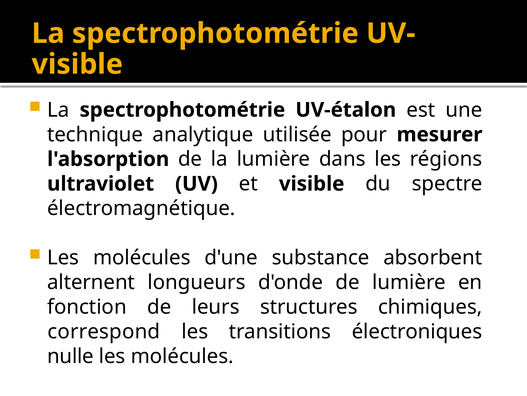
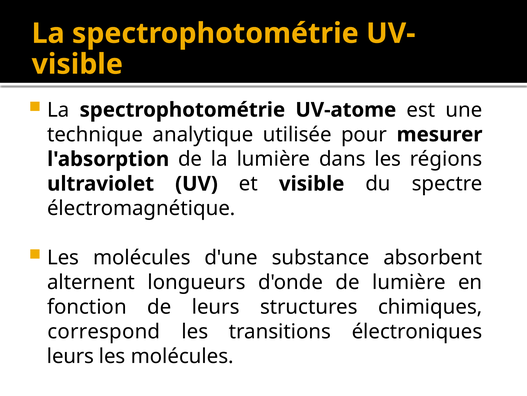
UV-étalon: UV-étalon -> UV-atome (346, 110)
nulle: nulle -> leurs (70, 356)
